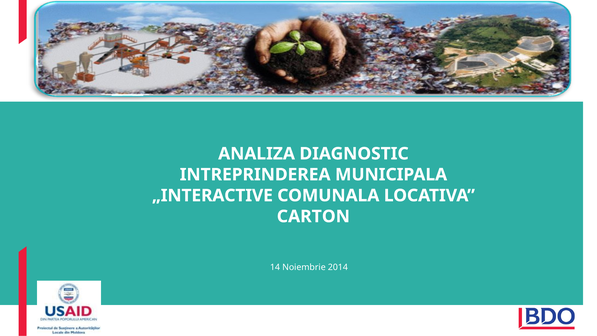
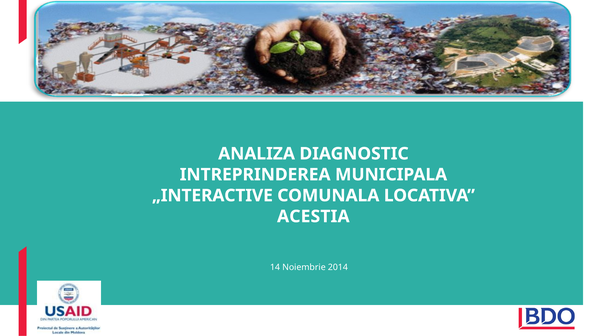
CARTON: CARTON -> ACESTIA (313, 216)
